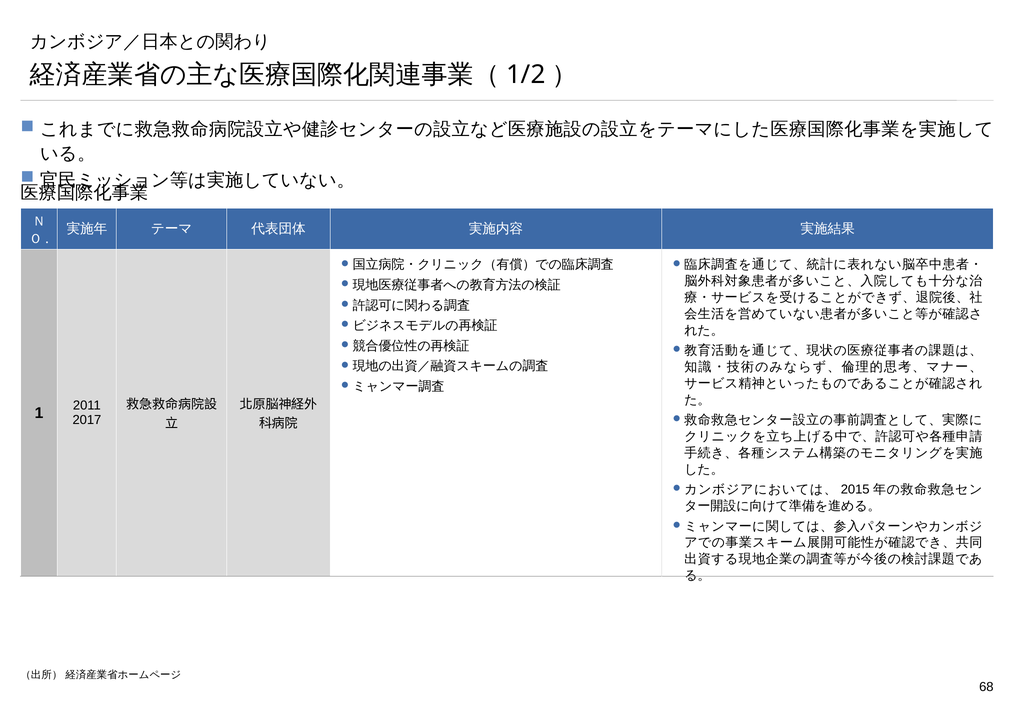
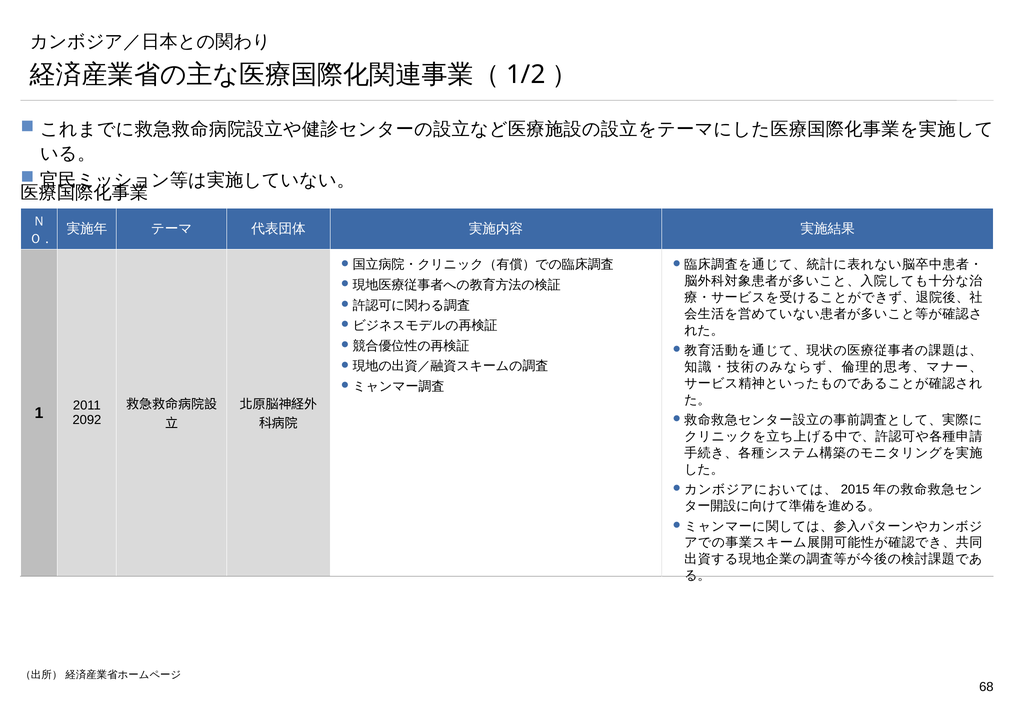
2017: 2017 -> 2092 (87, 420)
